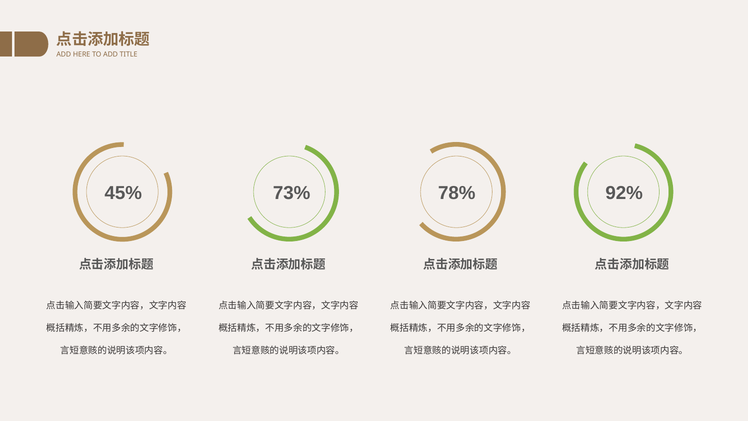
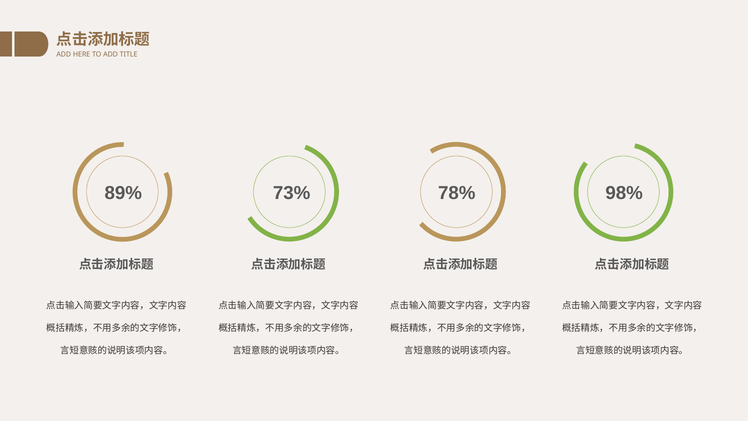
45%: 45% -> 89% (123, 193)
92%: 92% -> 98% (624, 193)
